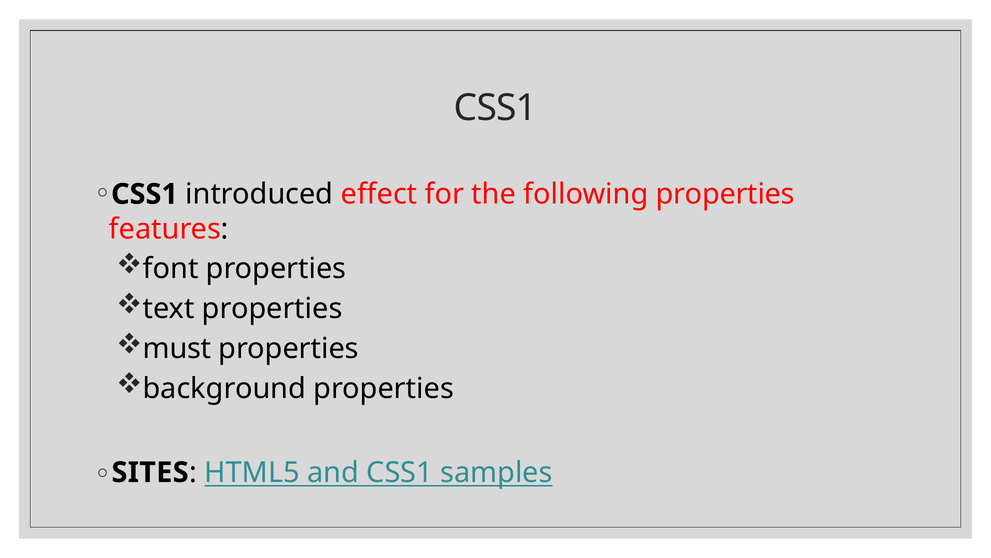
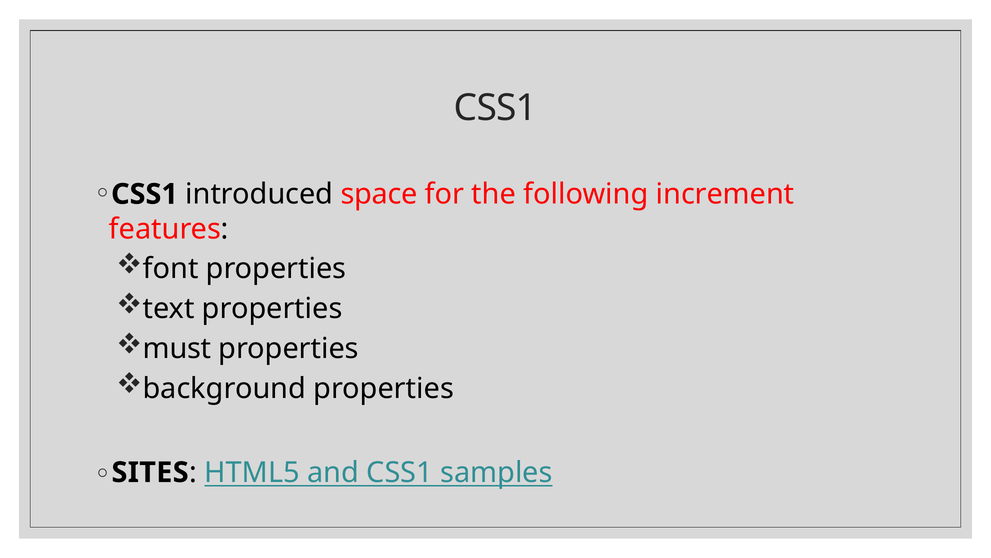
effect: effect -> space (379, 194)
following properties: properties -> increment (725, 194)
